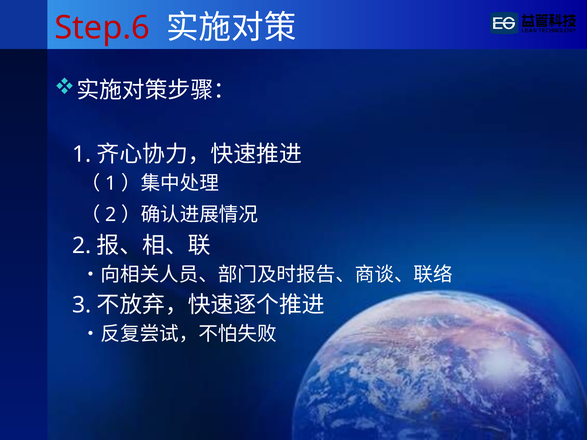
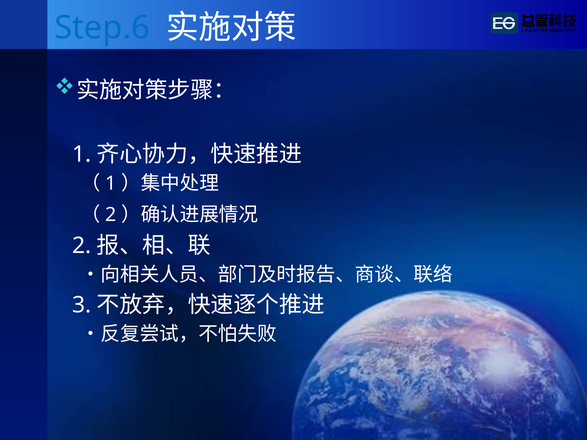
Step.6 colour: red -> blue (102, 28)
